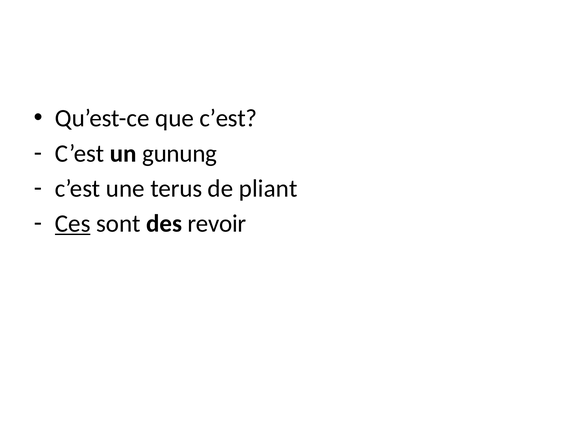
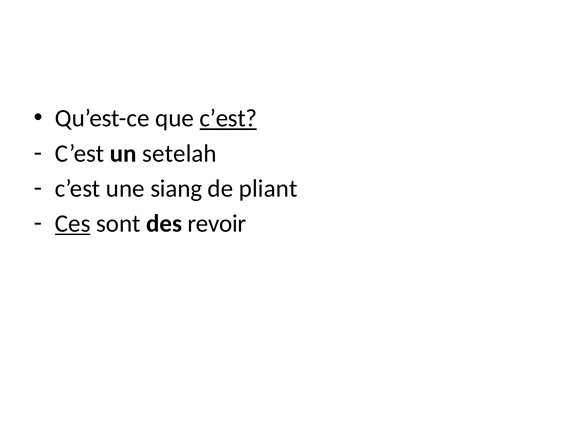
c’est underline: none -> present (228, 118)
gunung: gunung -> setelah (180, 153)
terus: terus -> siang (176, 188)
